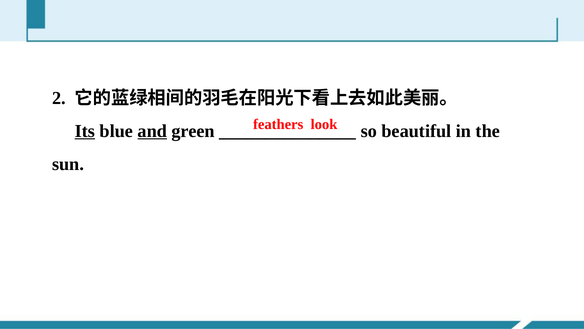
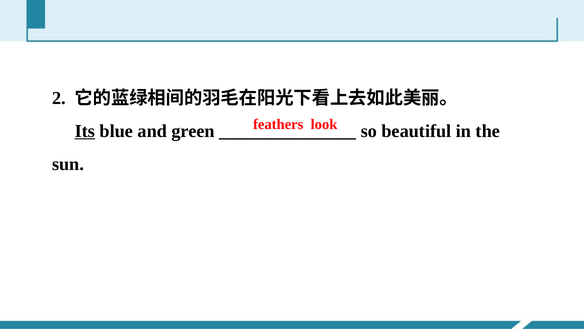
and underline: present -> none (152, 131)
